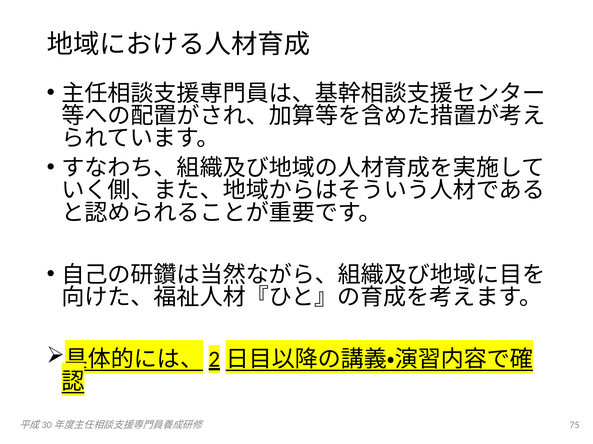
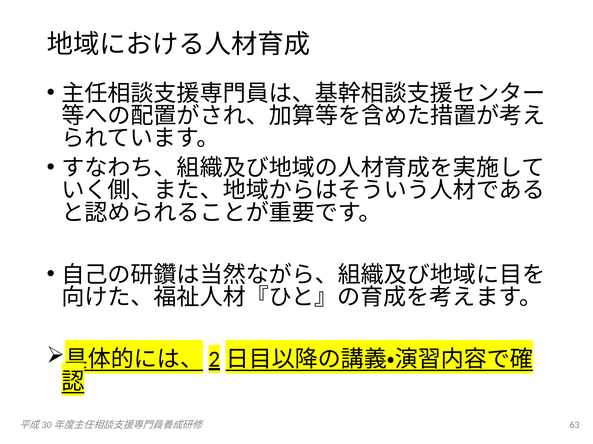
75: 75 -> 63 (575, 426)
